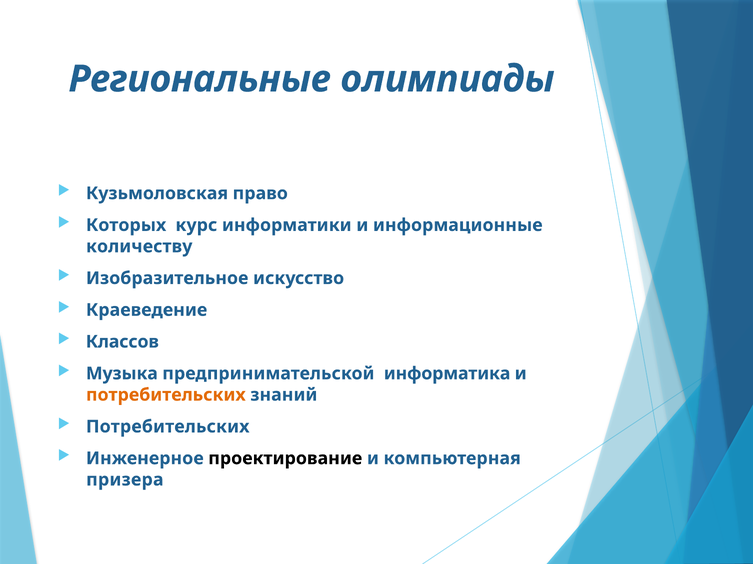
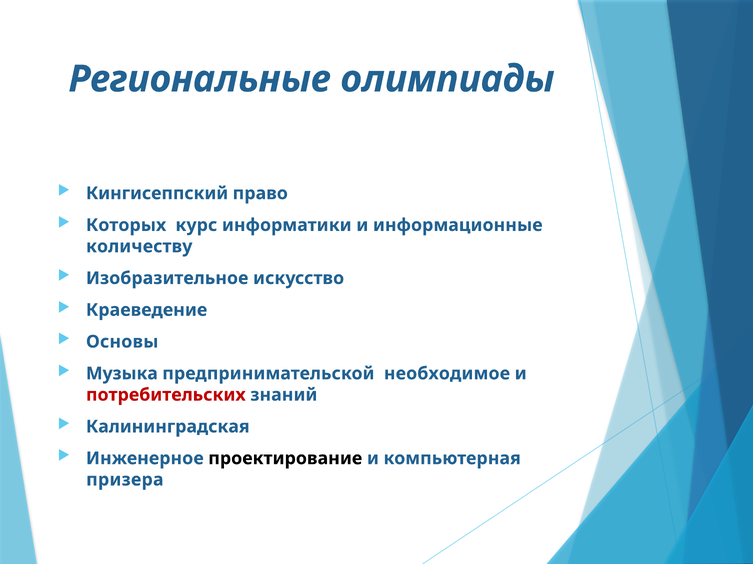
Кузьмоловская: Кузьмоловская -> Кингисеппский (157, 194)
Классов: Классов -> Основы (122, 342)
информатика: информатика -> необходимое (447, 374)
потребительских colour: orange -> red (166, 395)
Потребительских: Потребительских -> Калининградская (168, 427)
